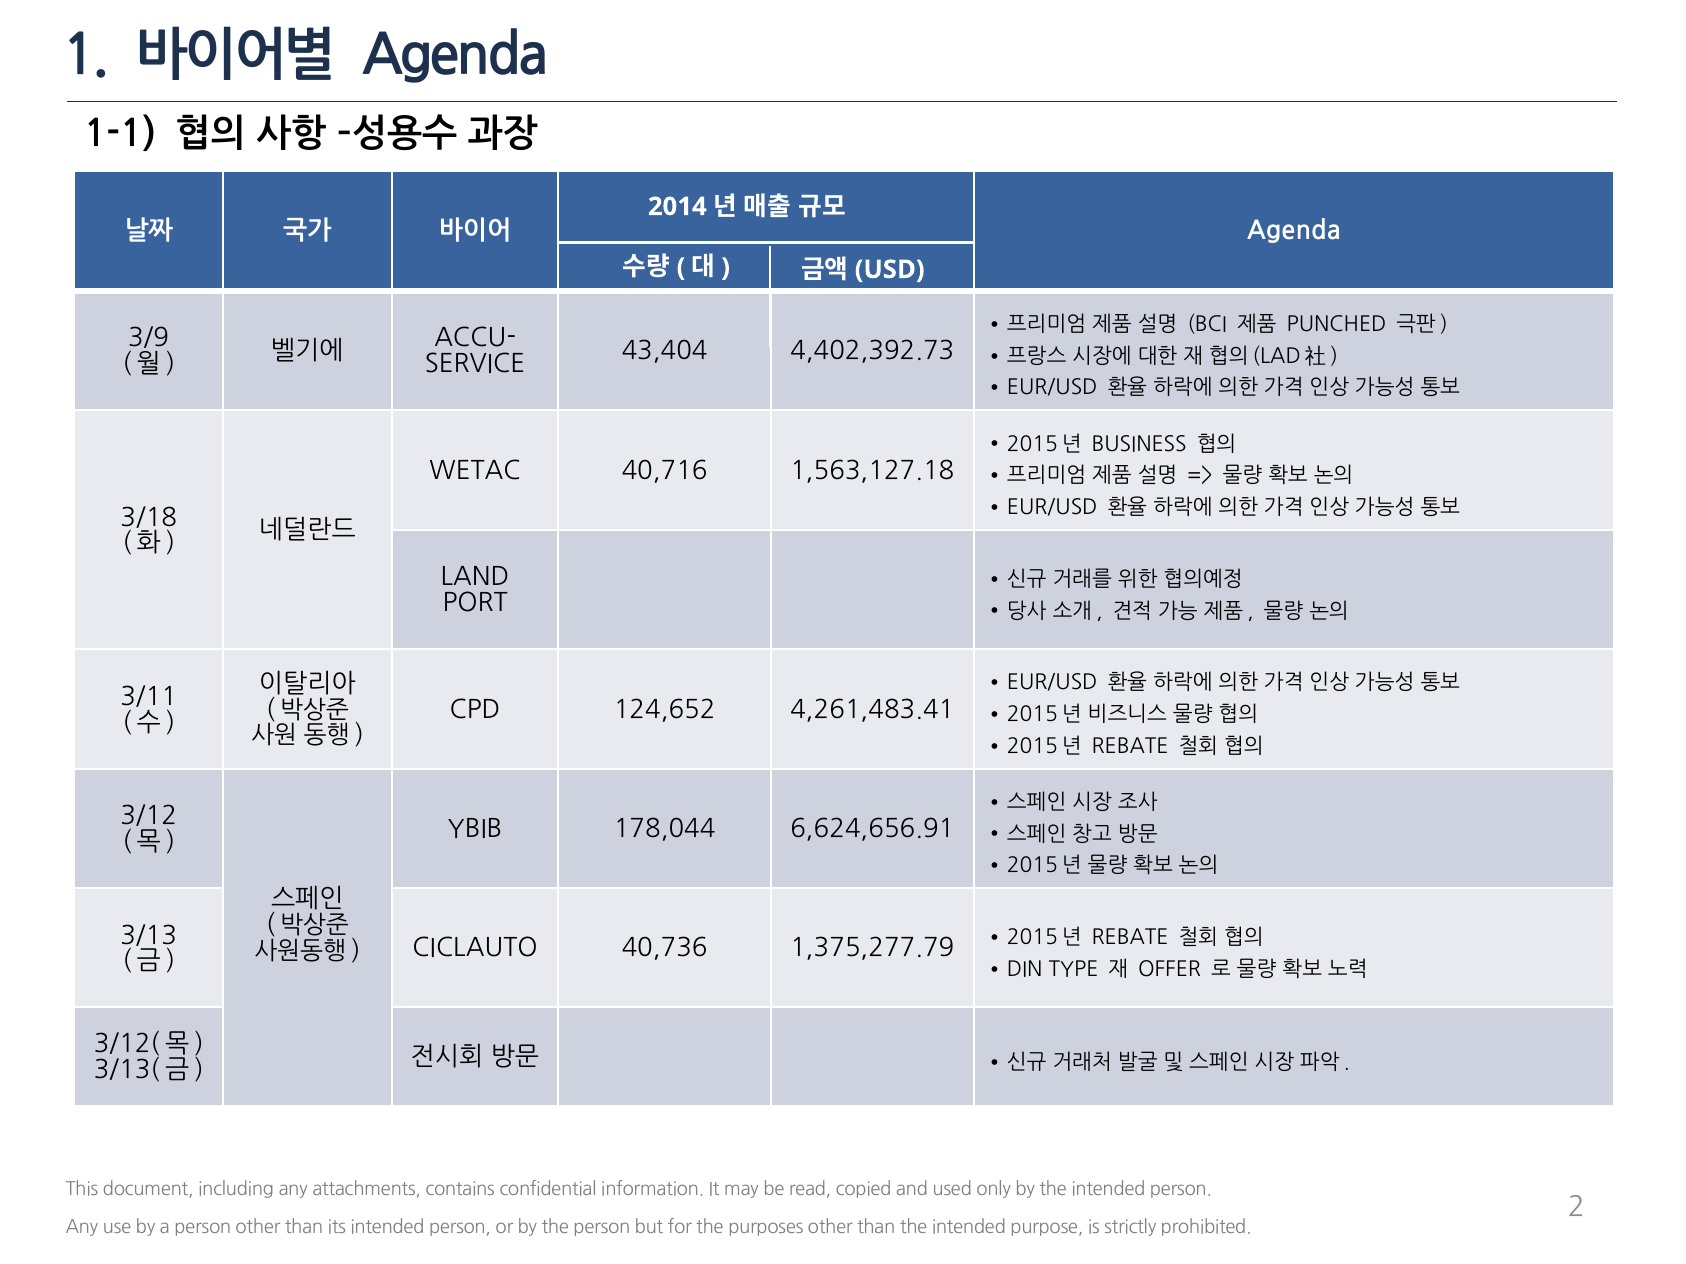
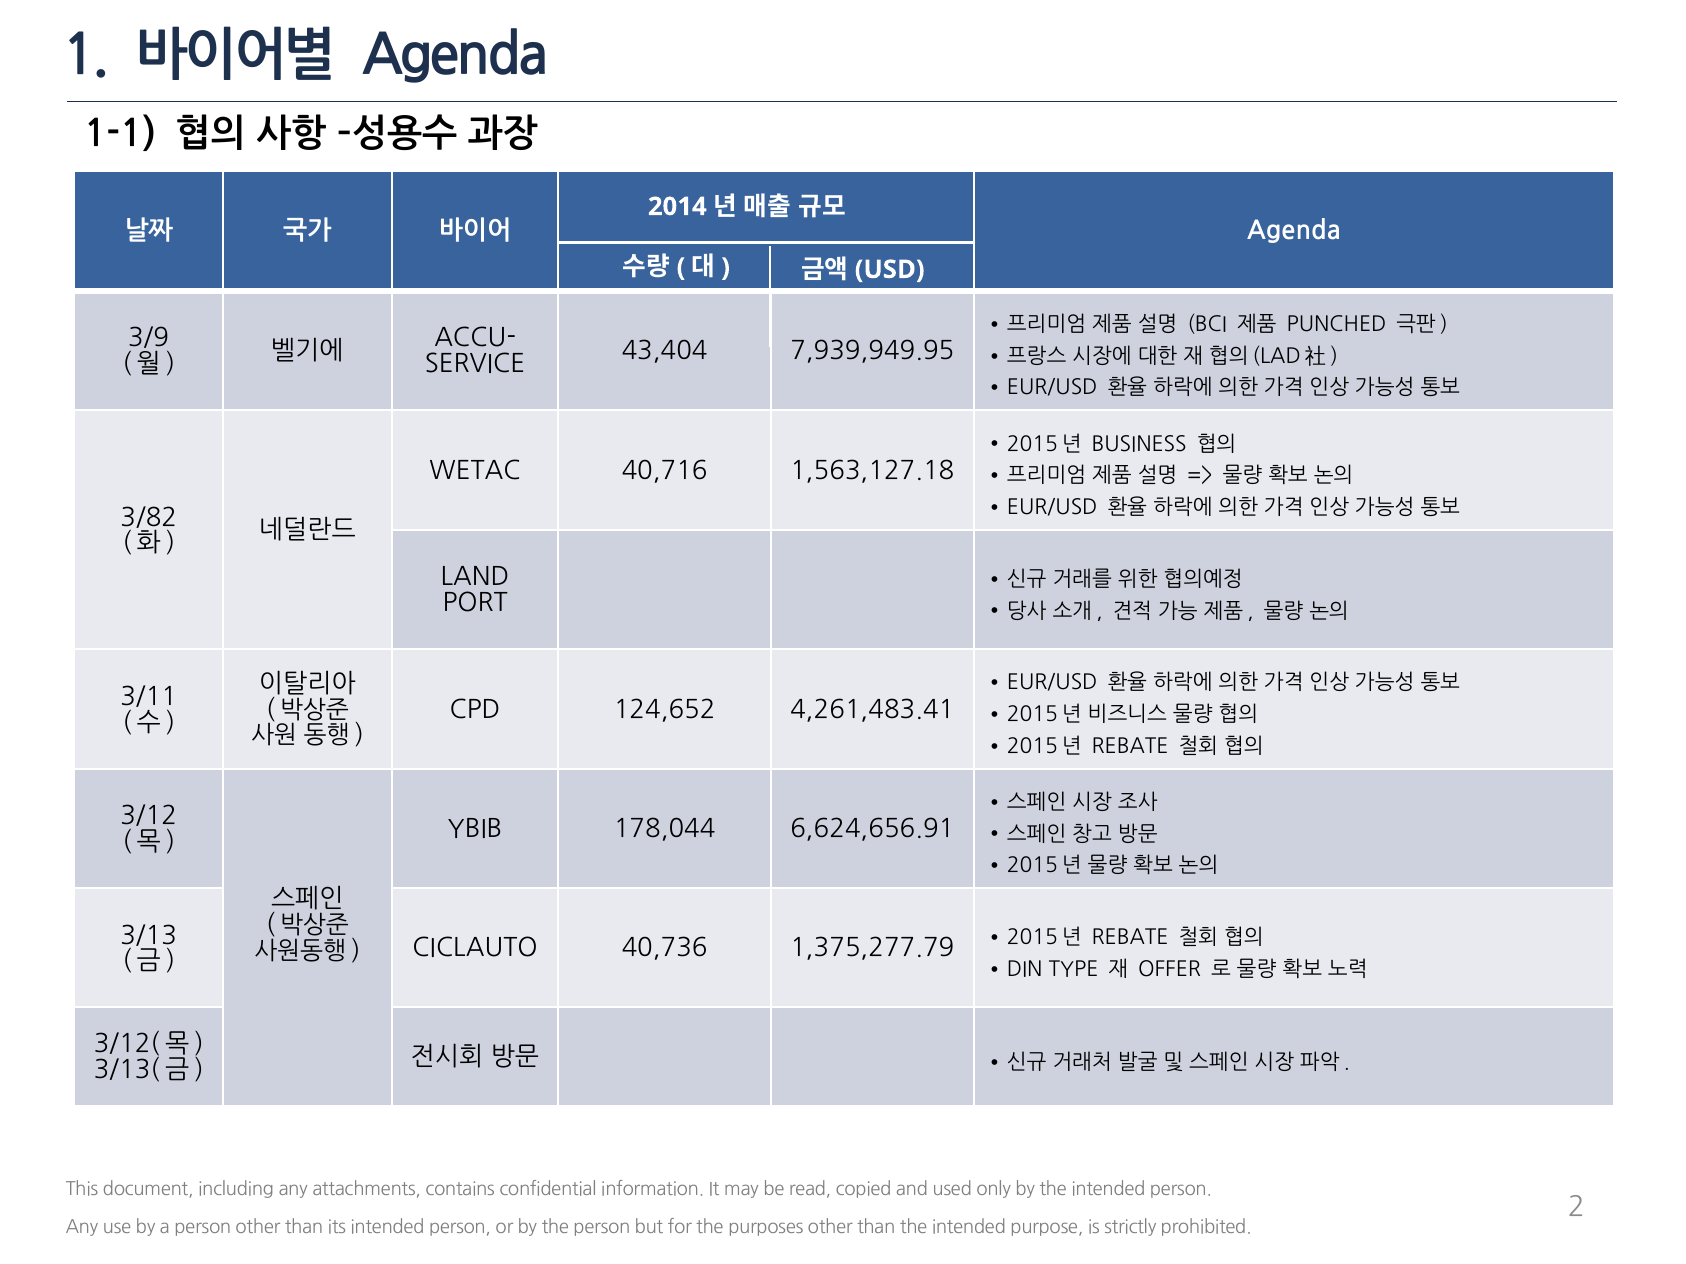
4,402,392.73: 4,402,392.73 -> 7,939,949.95 (872, 351)
3/18: 3/18 -> 3/82 (149, 518)
